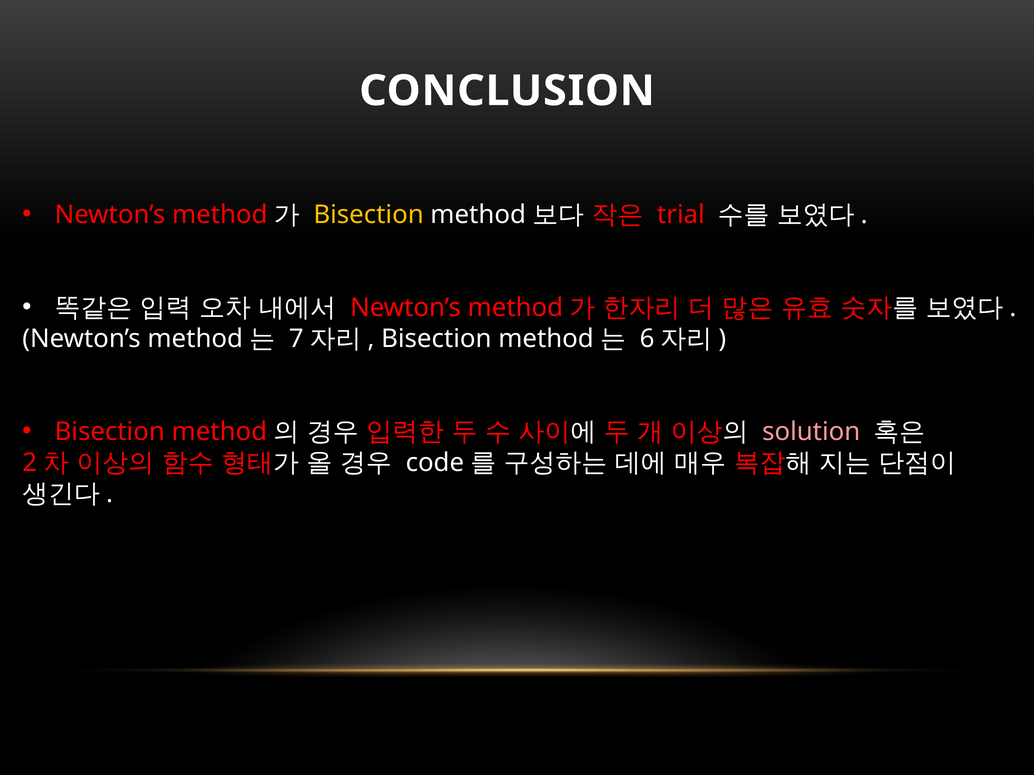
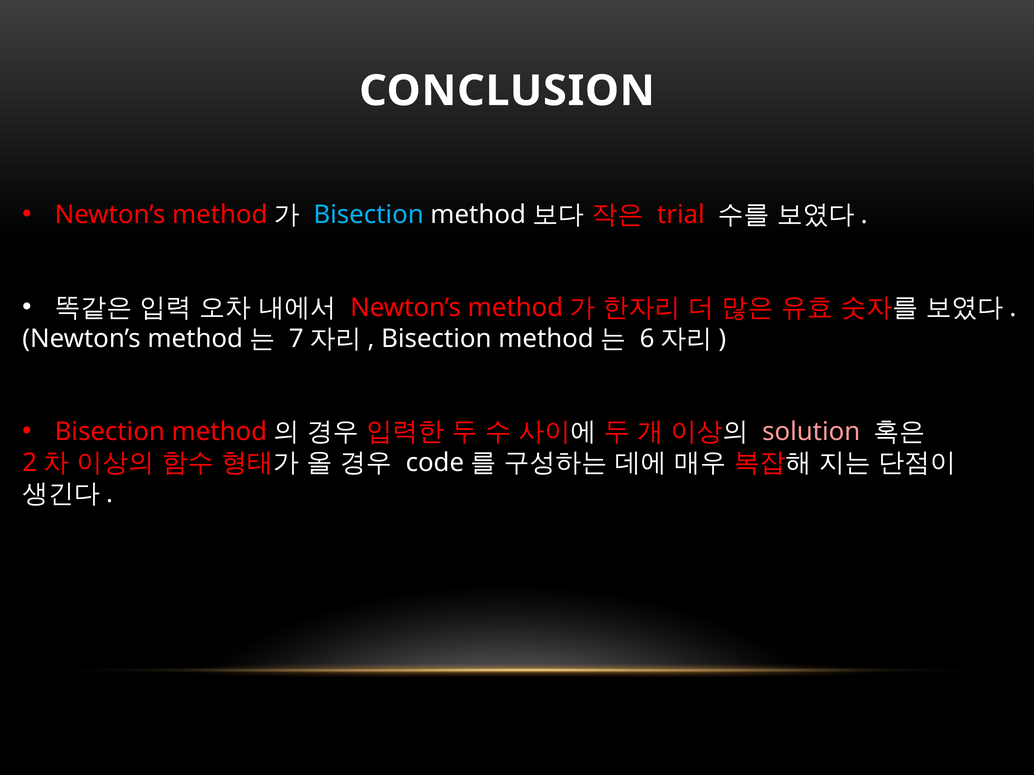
Bisection colour: yellow -> light blue (369, 215)
